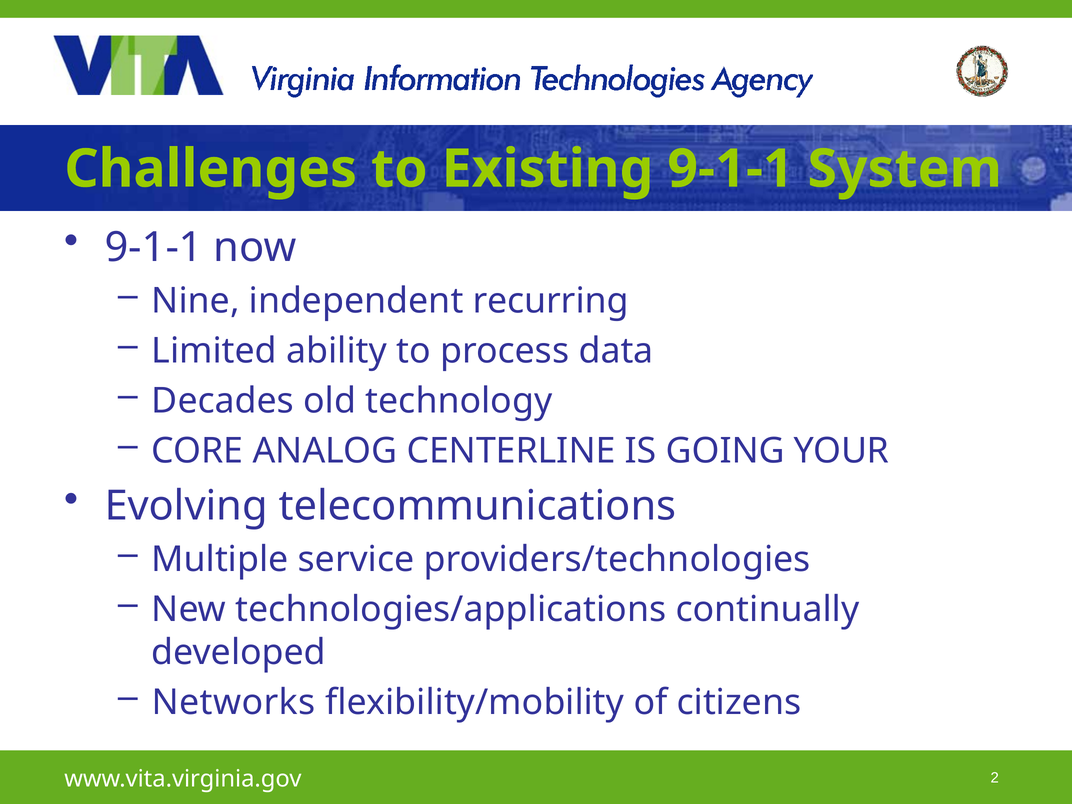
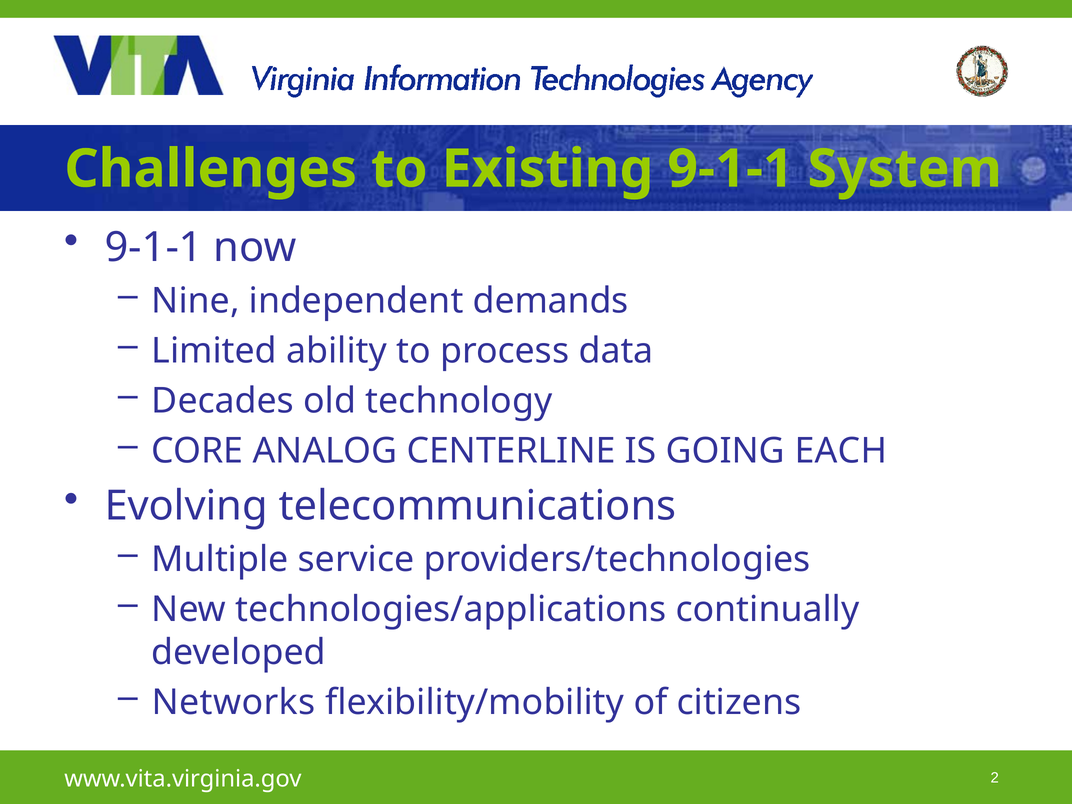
recurring: recurring -> demands (551, 301)
YOUR: YOUR -> EACH (841, 451)
